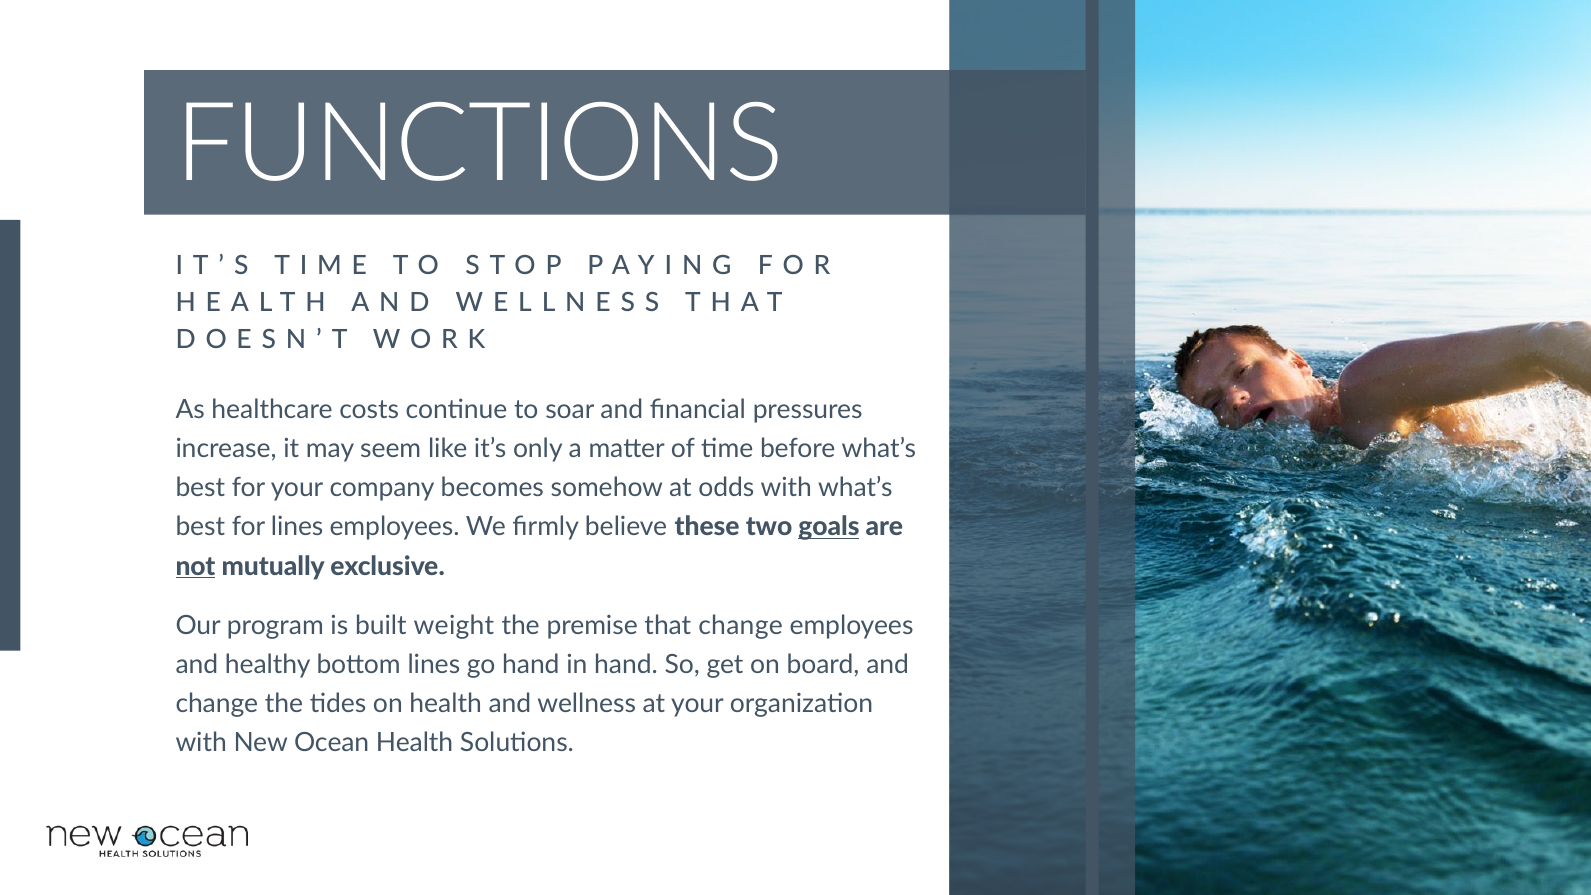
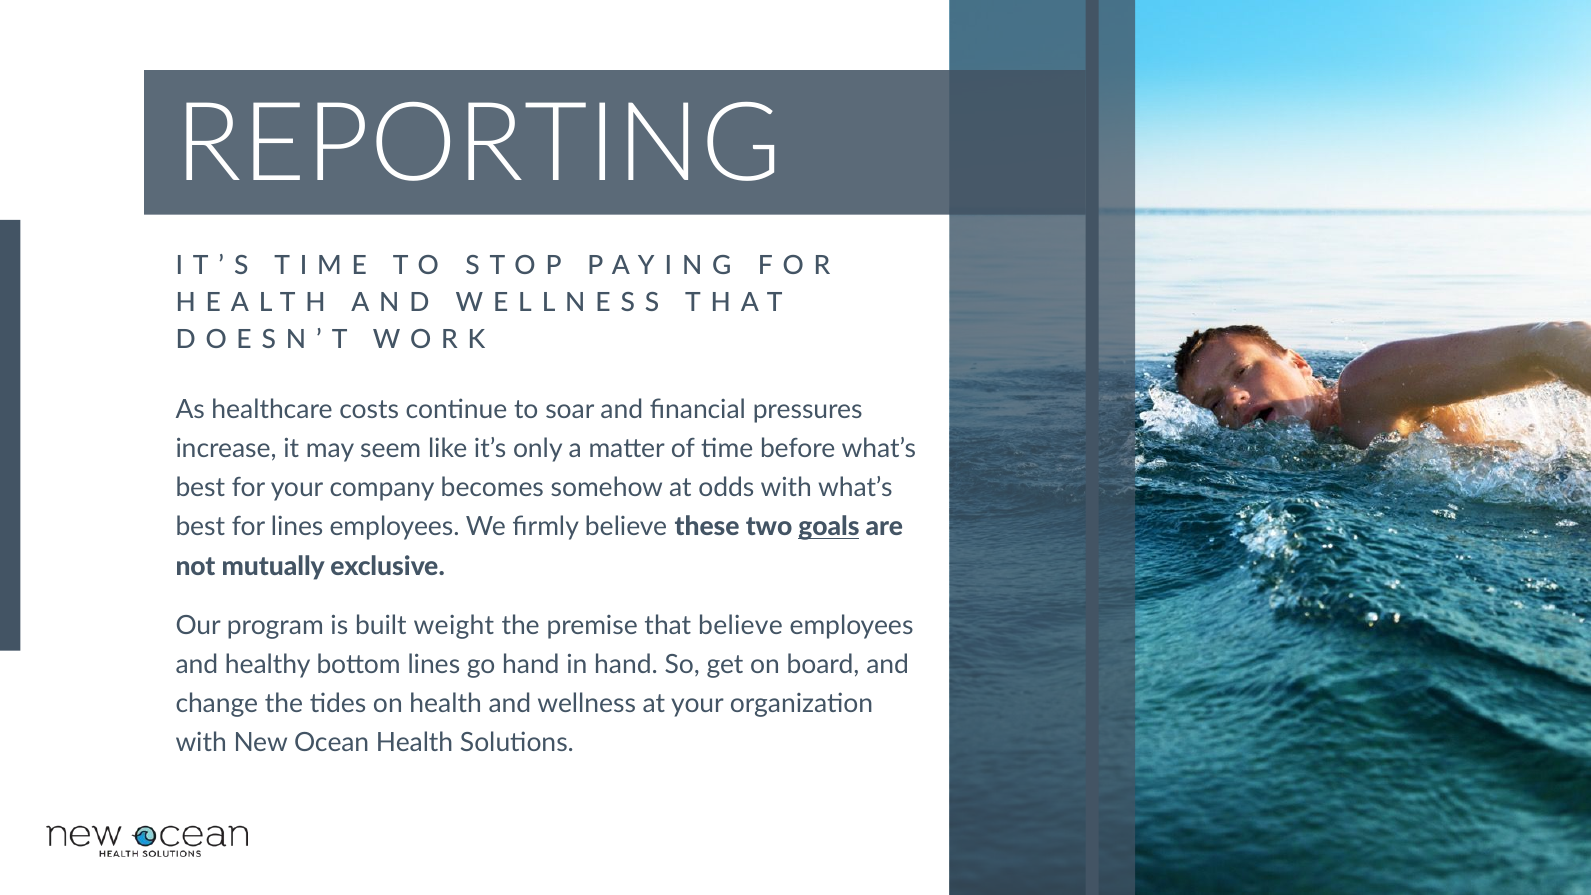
FUNCTIONS: FUNCTIONS -> REPORTING (479, 145)
not underline: present -> none (195, 566)
that change: change -> believe (741, 625)
